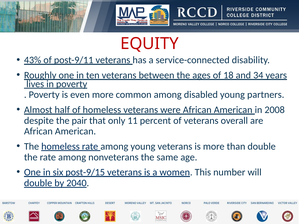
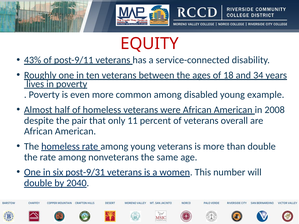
partners: partners -> example (266, 95)
post-9/15: post-9/15 -> post-9/31 (85, 172)
